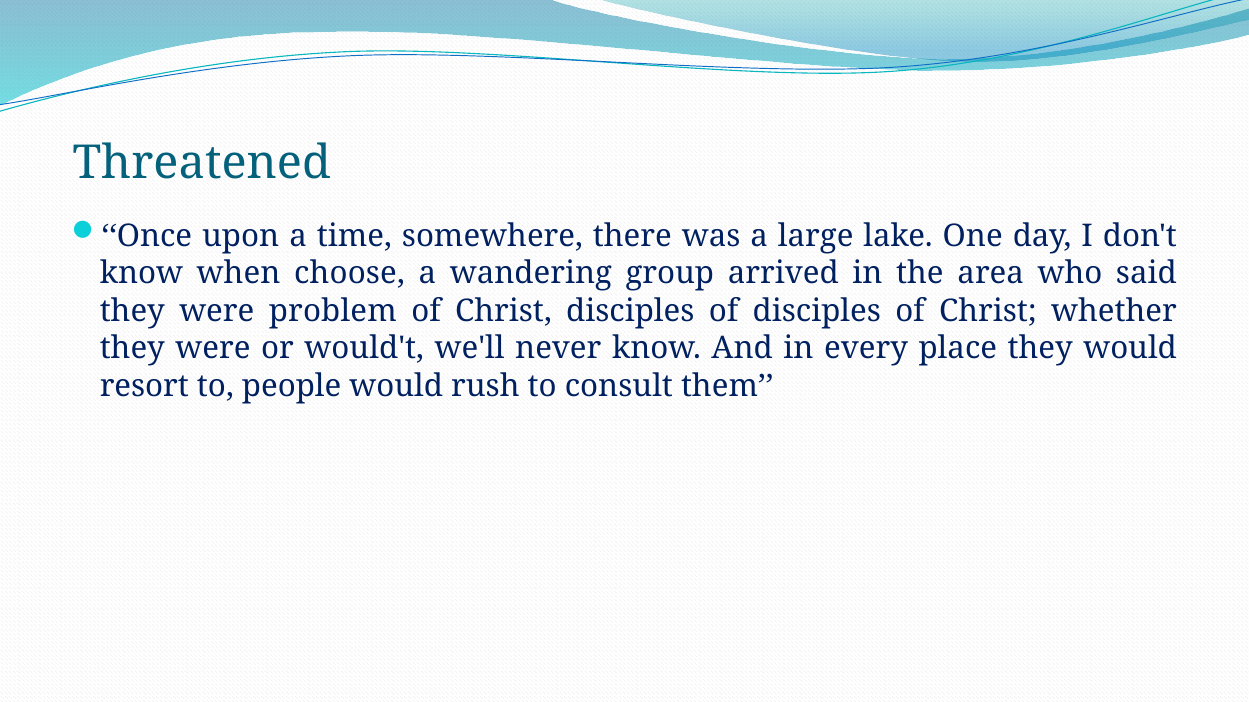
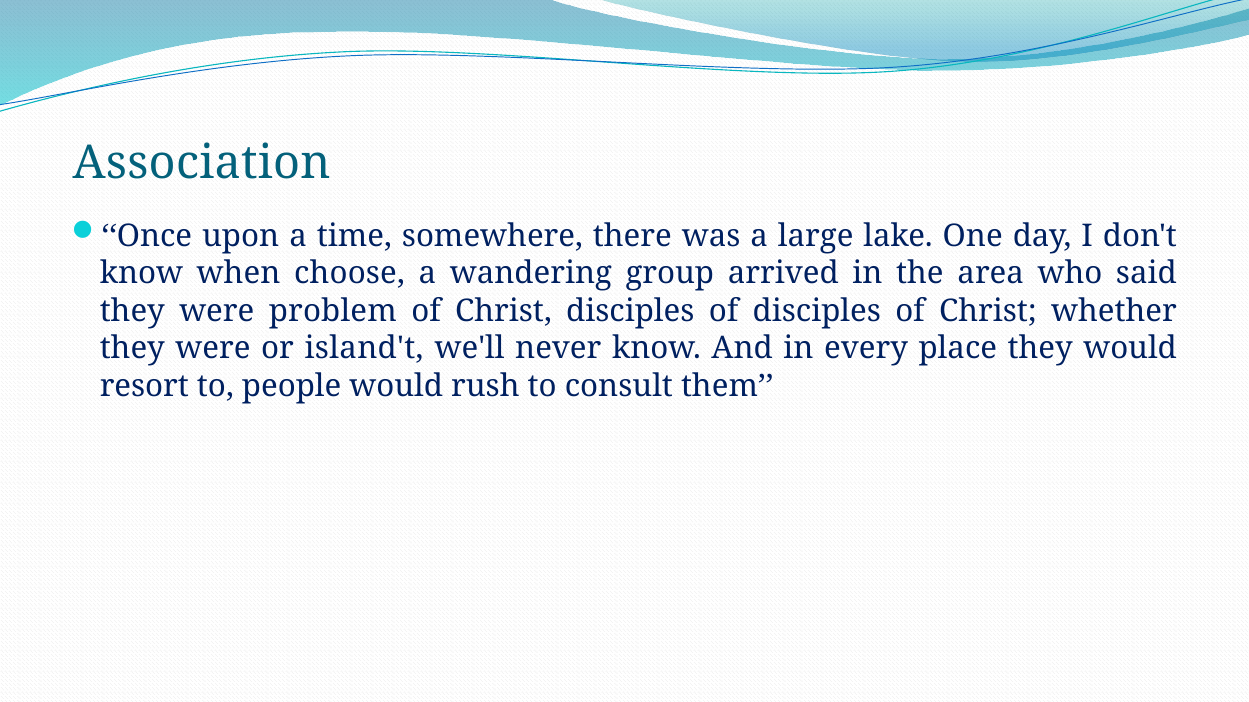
Threatened: Threatened -> Association (202, 164)
would't: would't -> island't (364, 349)
